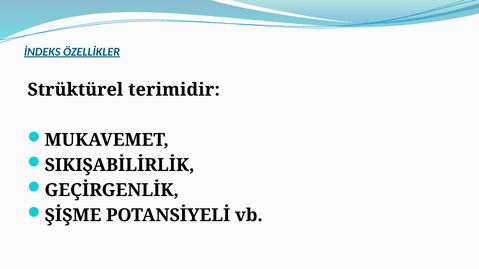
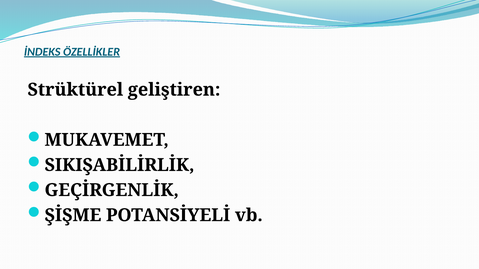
terimidir: terimidir -> geliştiren (174, 90)
